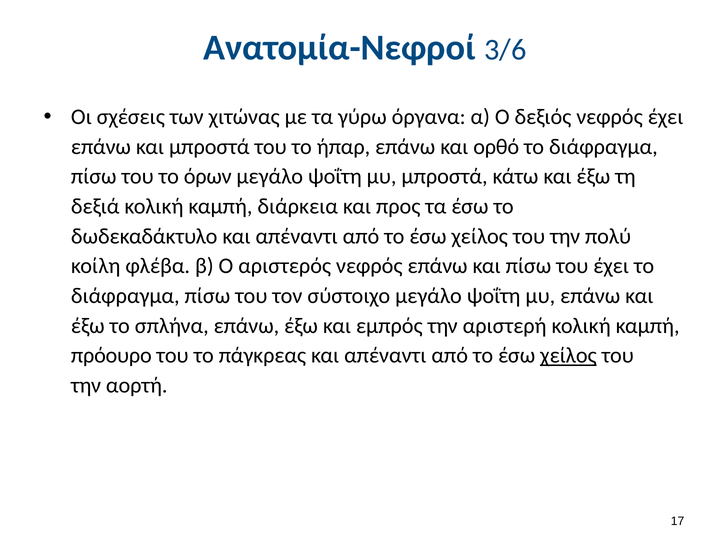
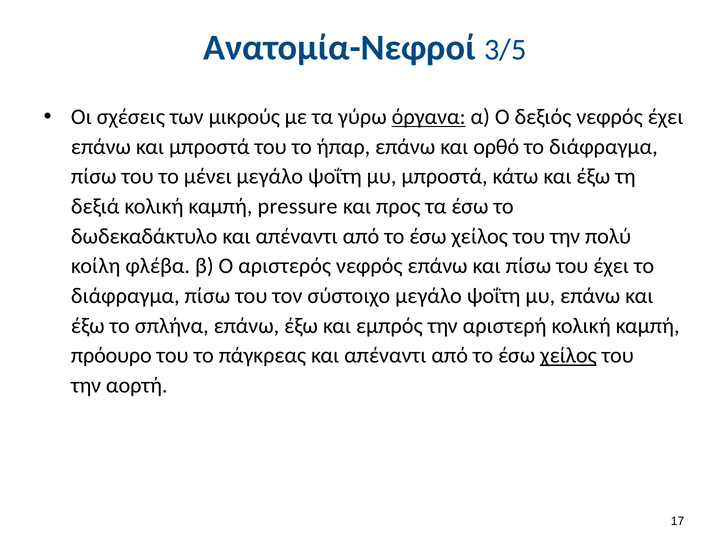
3/6: 3/6 -> 3/5 (505, 50)
χιτώνας: χιτώνας -> μικρούς (244, 117)
όργανα underline: none -> present (429, 117)
όρων: όρων -> μένει (208, 177)
διάρκεια: διάρκεια -> pressure (298, 206)
